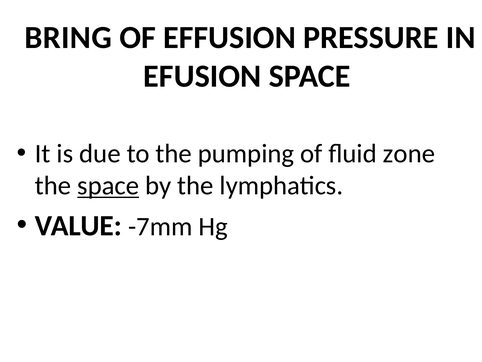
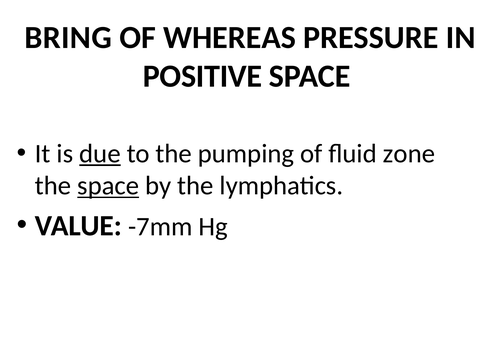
EFFUSION: EFFUSION -> WHEREAS (230, 38)
EFUSION: EFUSION -> POSITIVE (203, 76)
due underline: none -> present (100, 153)
